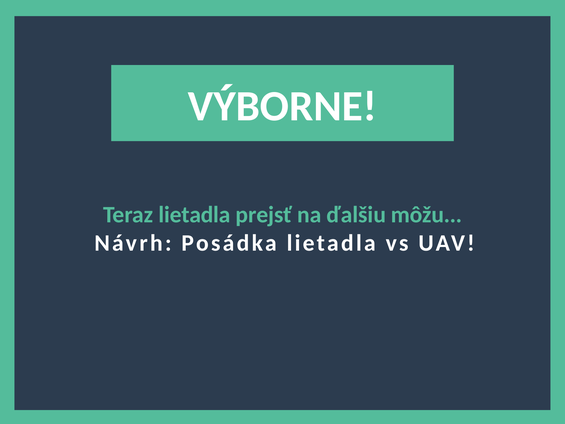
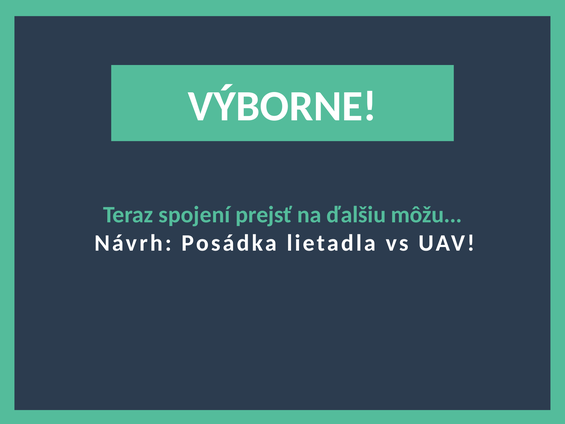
Teraz lietadla: lietadla -> spojení (194, 215)
